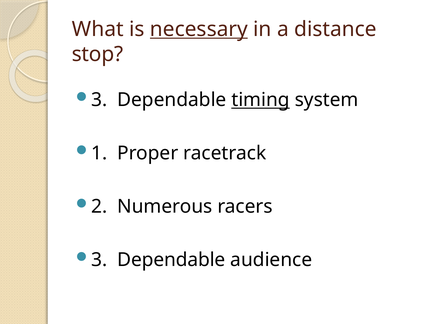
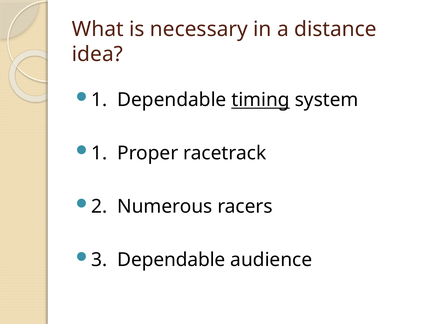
necessary underline: present -> none (199, 29)
stop: stop -> idea (97, 54)
3: 3 -> 1 (99, 100)
